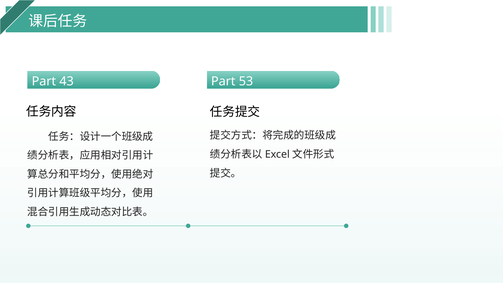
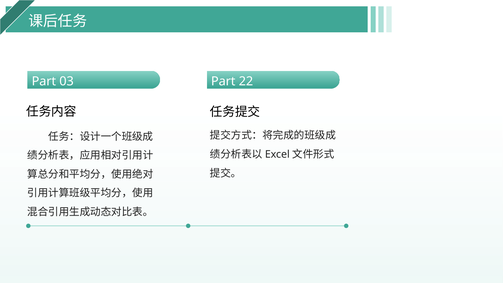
43: 43 -> 03 (67, 81)
53: 53 -> 22 (246, 81)
